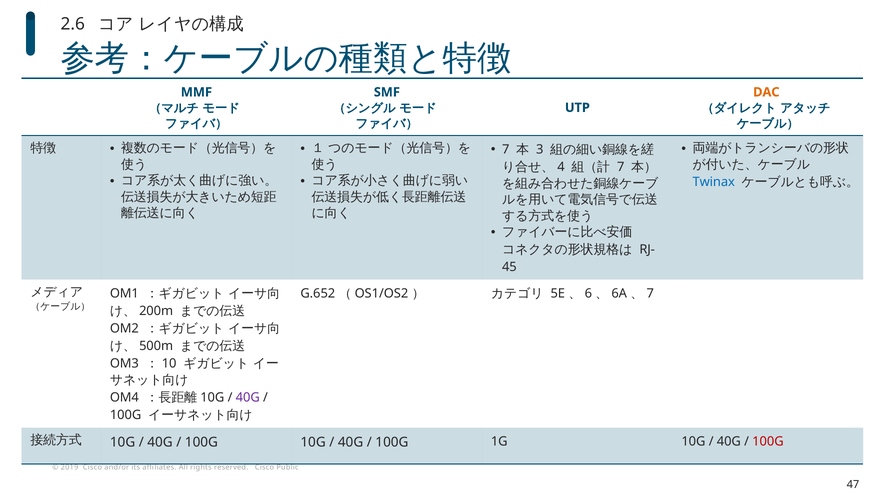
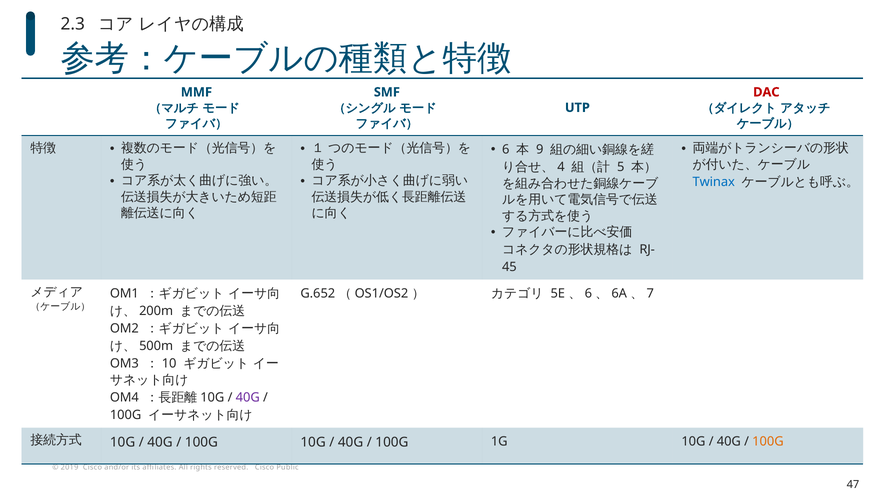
2.6: 2.6 -> 2.3 (73, 24)
DAC colour: orange -> red (766, 92)
7: 7 -> 6 (506, 150)
3: 3 -> 9 (540, 150)
7: 7 -> 5 (621, 167)
100G colour: red -> orange (768, 442)
